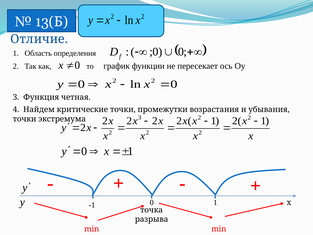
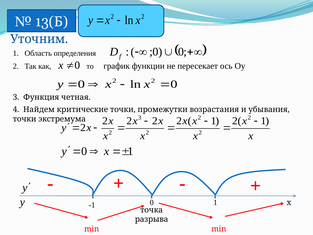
Отличие: Отличие -> Уточним (39, 39)
